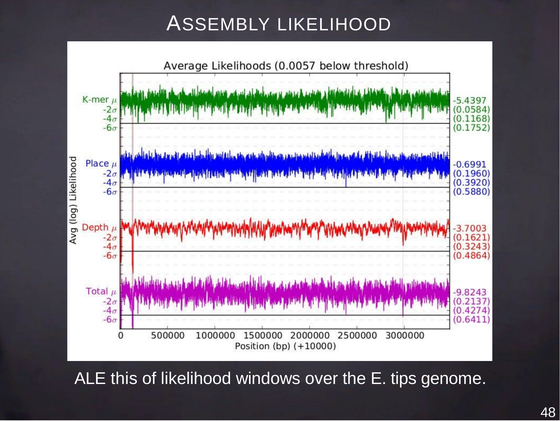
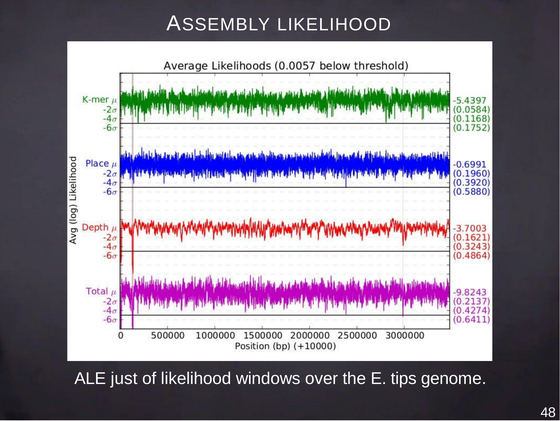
this: this -> just (124, 378)
